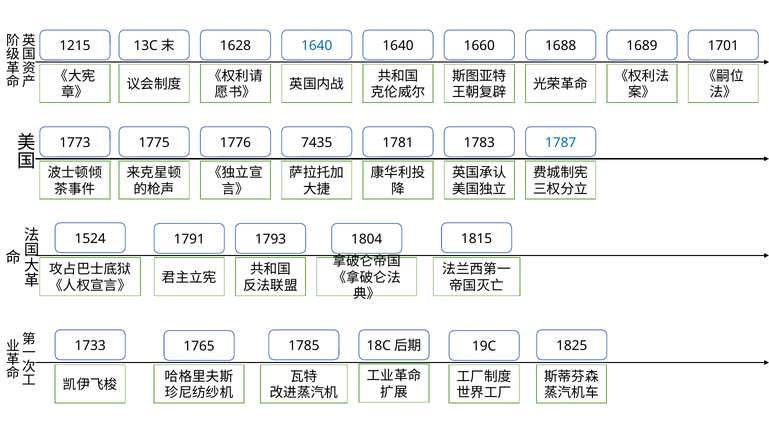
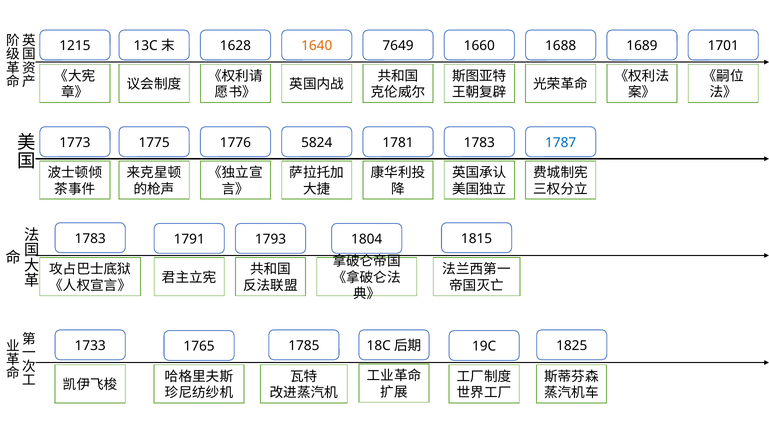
1640 colour: blue -> orange (317, 46)
1640: 1640 -> 7649 (398, 46)
7435: 7435 -> 5824 (317, 142)
1524: 1524 -> 1783 (90, 238)
